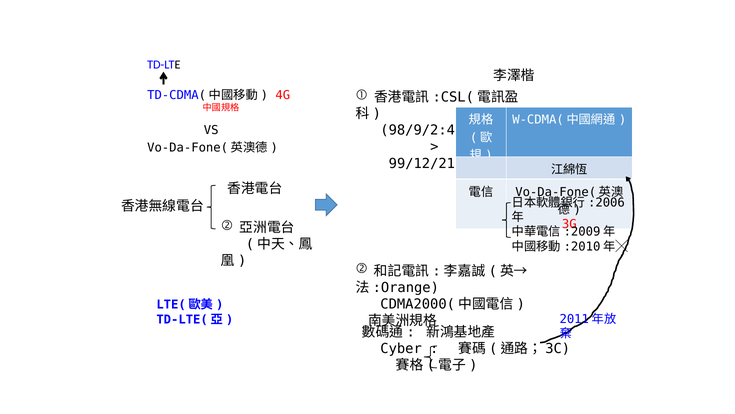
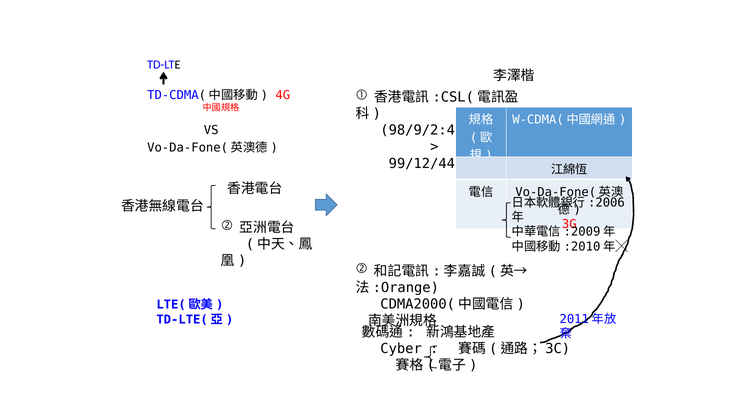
99/12/21: 99/12/21 -> 99/12/44 (422, 163)
